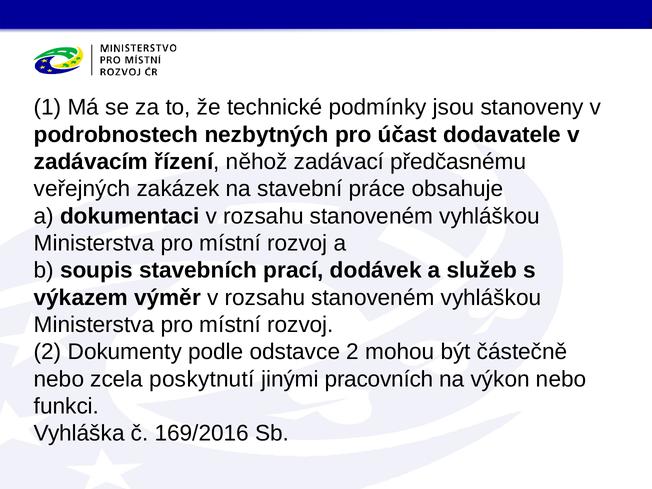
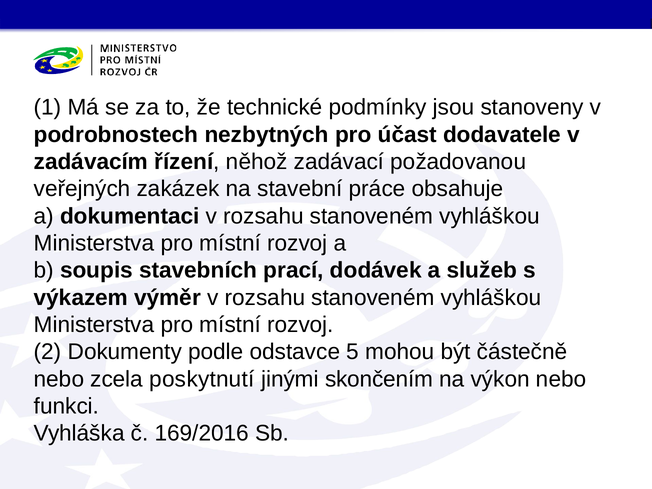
předčasnému: předčasnému -> požadovanou (458, 162)
odstavce 2: 2 -> 5 (353, 352)
pracovních: pracovních -> skončením (379, 379)
